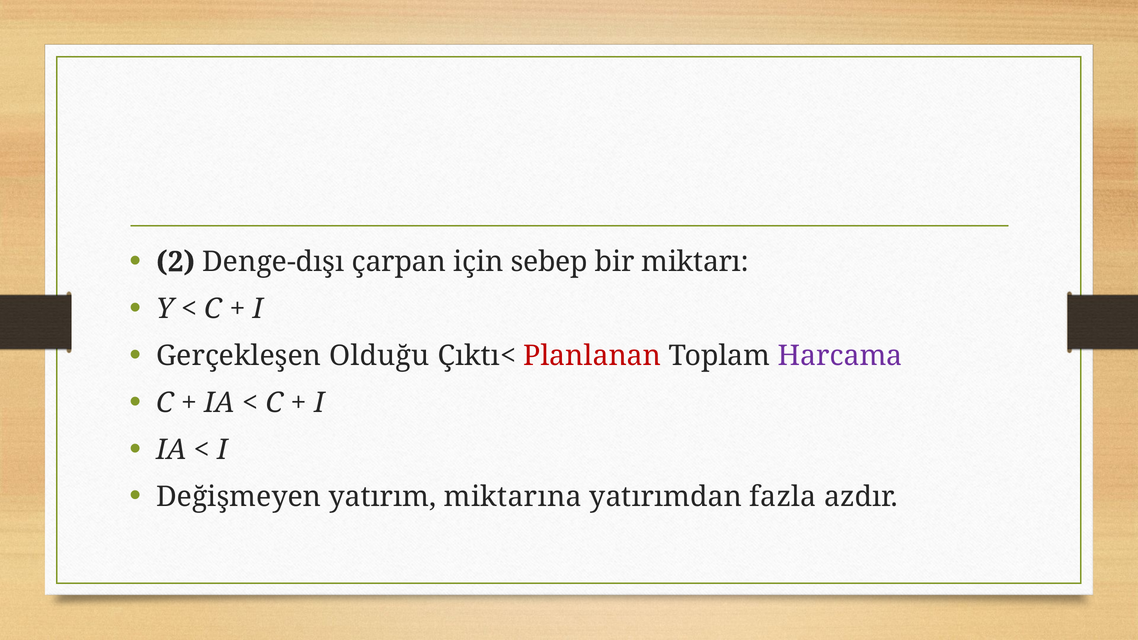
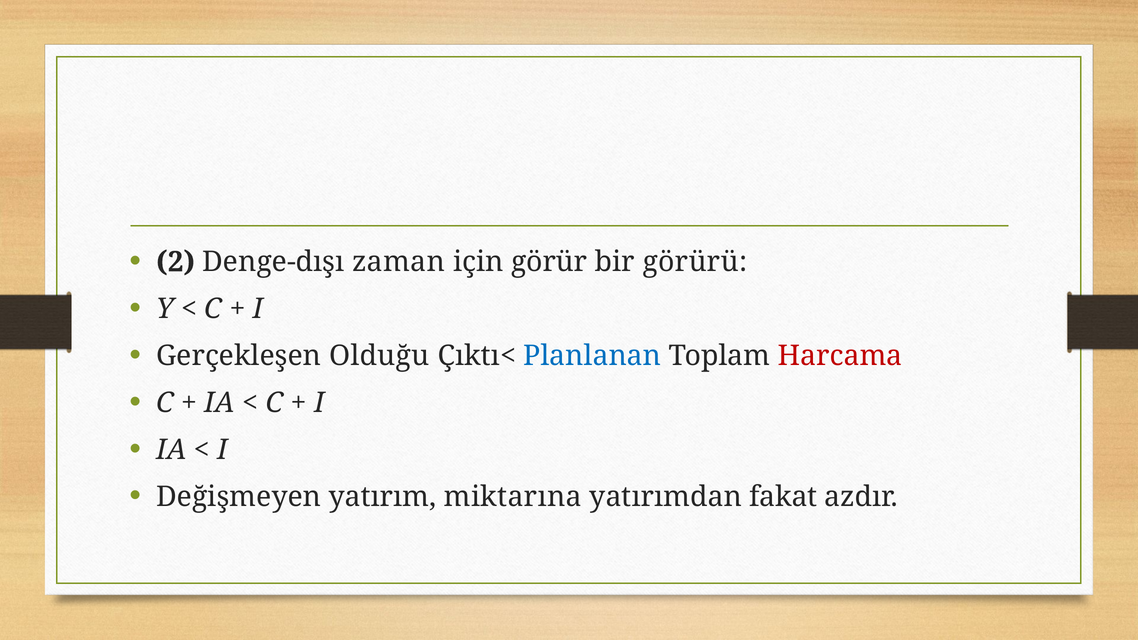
çarpan: çarpan -> zaman (399, 262)
sebep: sebep -> görür (549, 262)
miktarı: miktarı -> görürü (695, 262)
Planlanan colour: red -> blue (592, 356)
Harcama colour: purple -> red (840, 356)
fazla: fazla -> fakat (783, 497)
